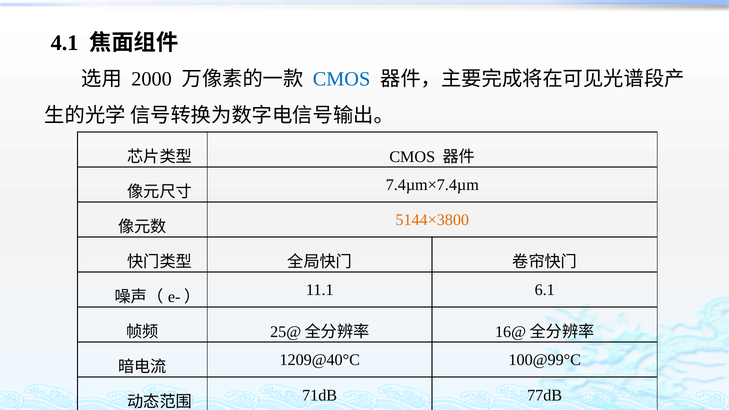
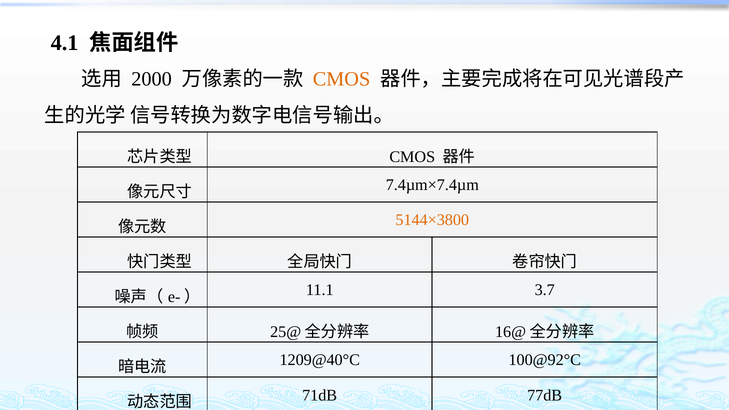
CMOS colour: blue -> orange (342, 79)
6.1: 6.1 -> 3.7 (545, 290)
100@99°С: 100@99°С -> 100@92°С (545, 360)
